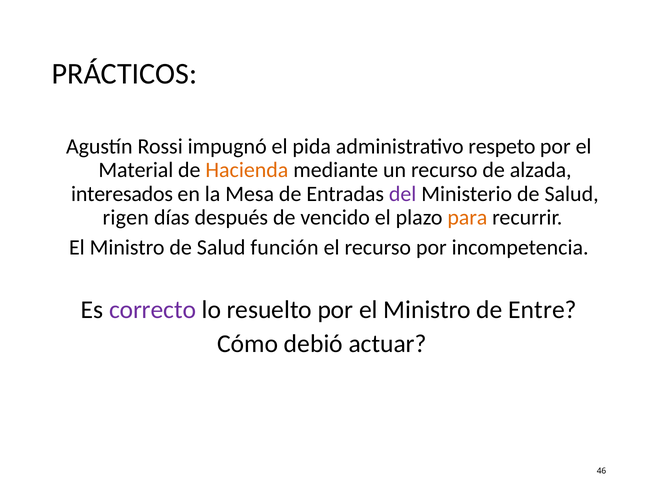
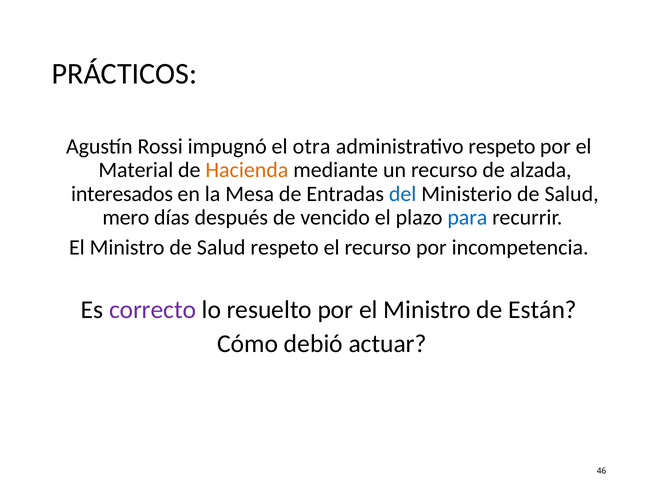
pida: pida -> otra (312, 146)
del colour: purple -> blue (403, 194)
rigen: rigen -> mero (126, 217)
para colour: orange -> blue (467, 217)
Salud función: función -> respeto (285, 247)
Entre: Entre -> Están (543, 310)
